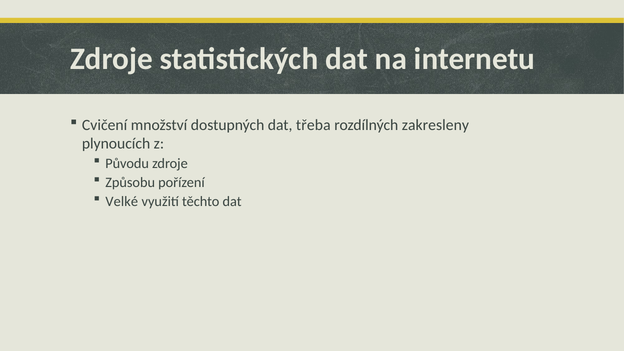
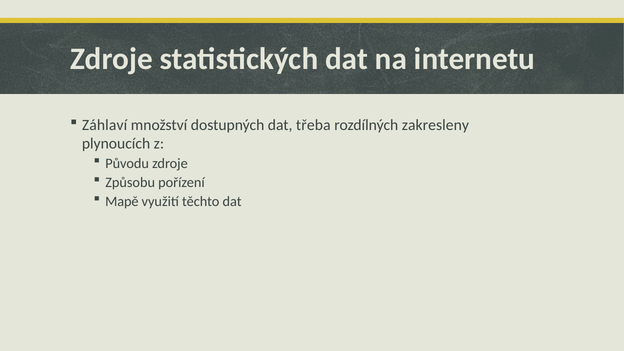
Cvičení: Cvičení -> Záhlaví (105, 125)
Velké: Velké -> Mapě (122, 202)
